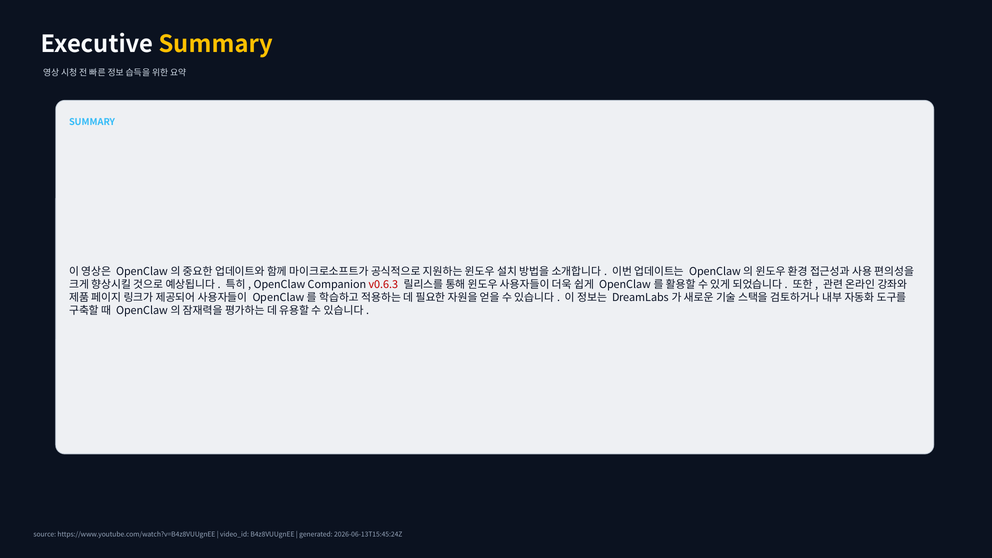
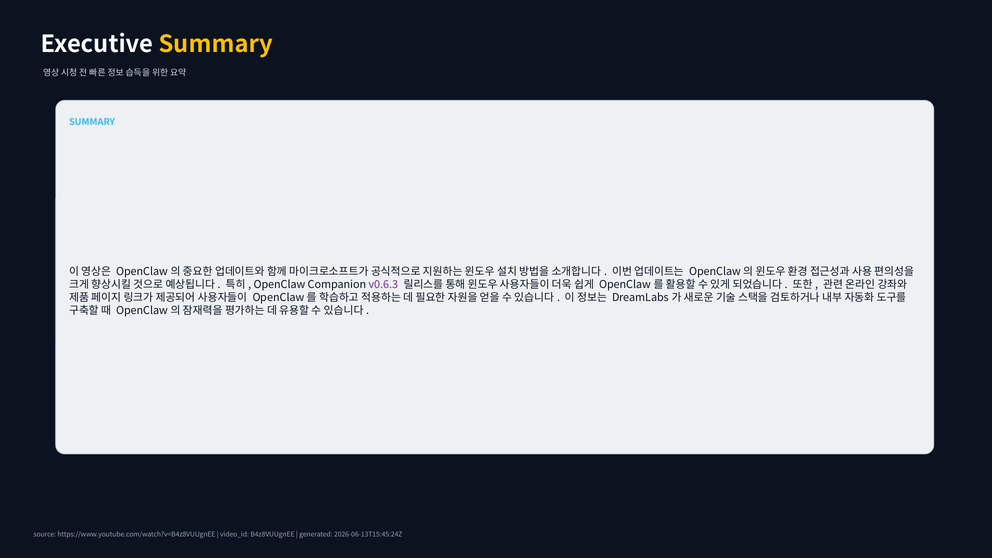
v0.6.3 colour: red -> purple (384, 285)
